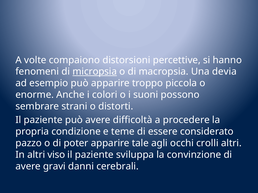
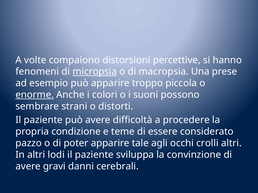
devia: devia -> prese (225, 72)
enorme underline: none -> present (35, 95)
viso: viso -> lodi (56, 155)
